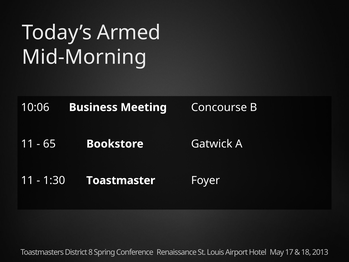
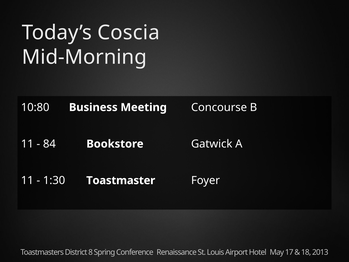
Armed: Armed -> Coscia (129, 33)
10:06: 10:06 -> 10:80 (35, 107)
65: 65 -> 84 (49, 144)
